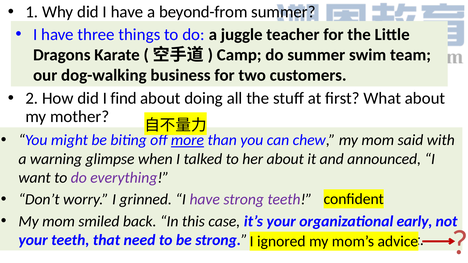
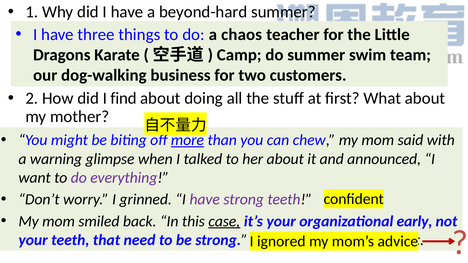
beyond-from: beyond-from -> beyond-hard (203, 12)
juggle: juggle -> chaos (242, 35)
case underline: none -> present (224, 221)
